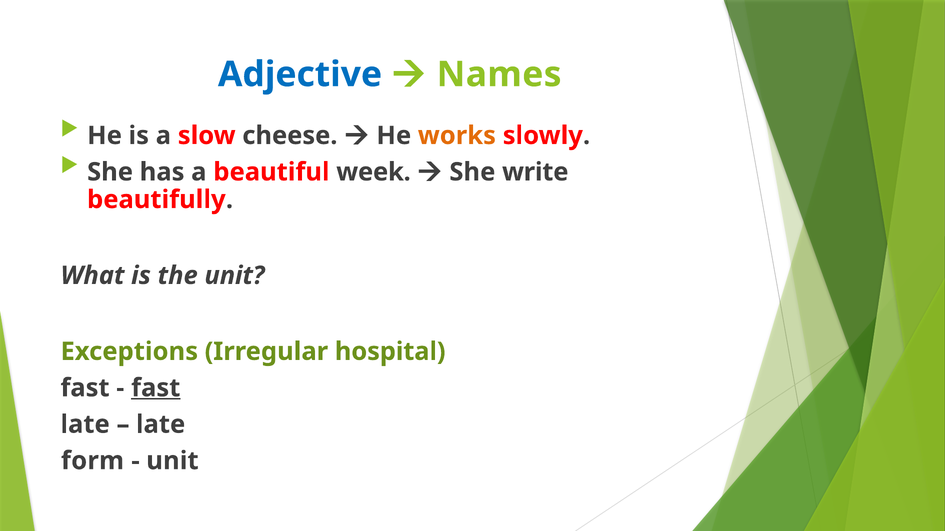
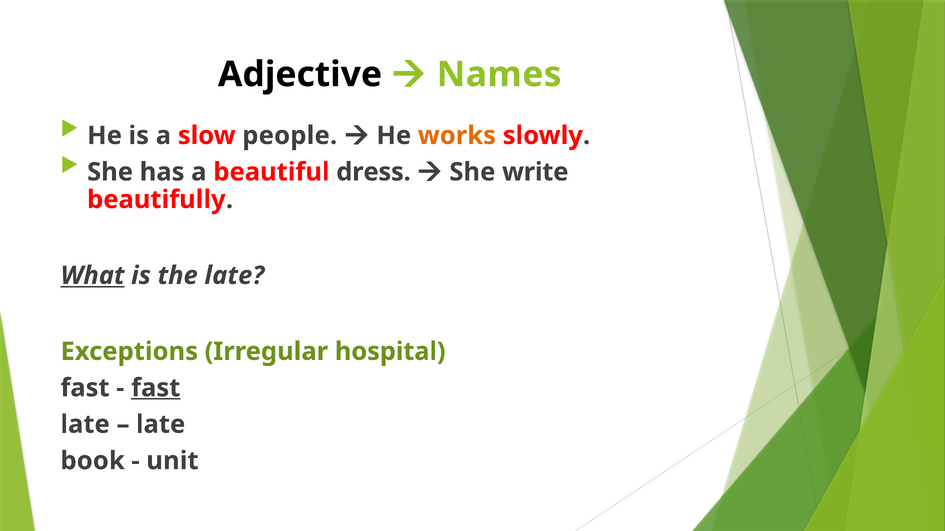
Adjective colour: blue -> black (300, 75)
cheese: cheese -> people (290, 136)
week: week -> dress (374, 172)
What underline: none -> present (92, 276)
the unit: unit -> late (234, 276)
form: form -> book (93, 461)
